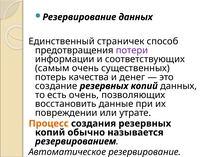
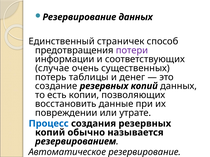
самым: самым -> случае (52, 68)
качества: качества -> таблицы (89, 77)
есть очень: очень -> копии (84, 95)
Процесс colour: orange -> blue (49, 124)
